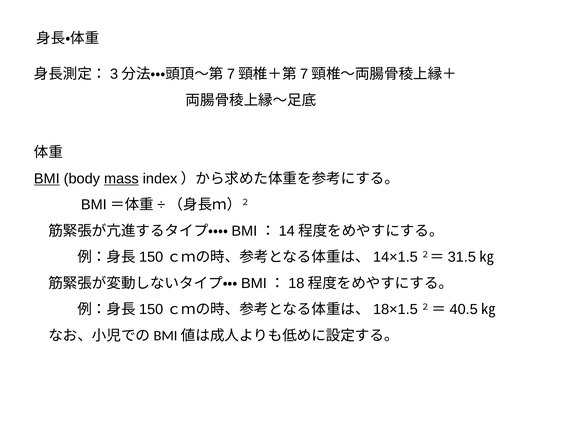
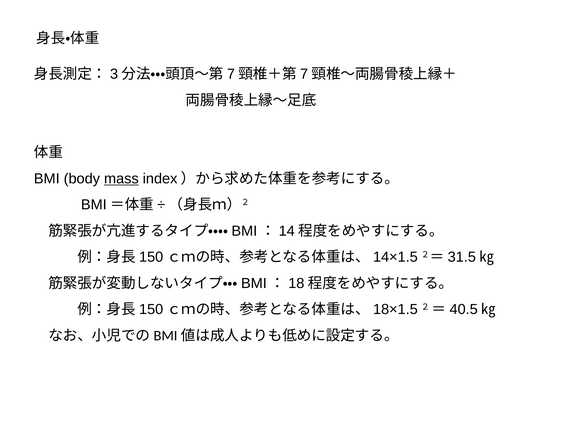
BMI underline: present -> none (47, 179)
